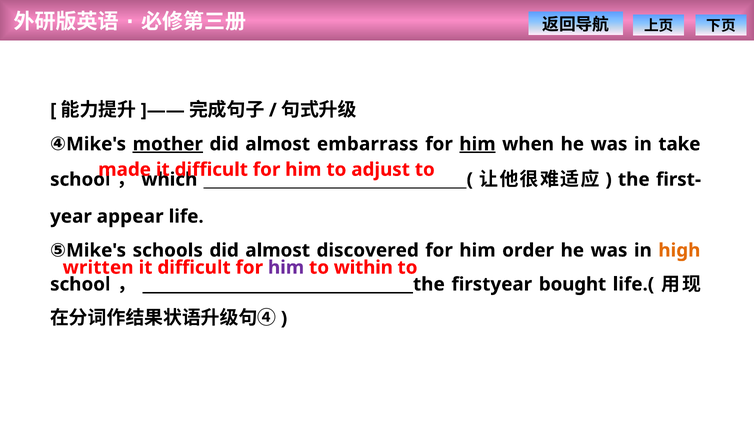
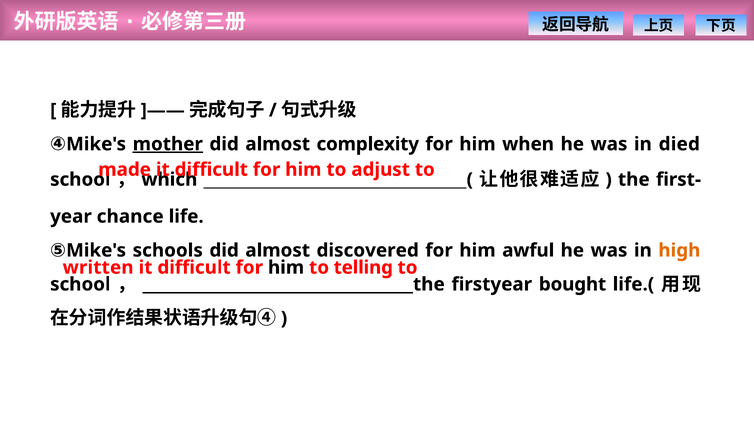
embarrass: embarrass -> complexity (368, 144)
him underline: present -> none (477, 144)
take: take -> died (679, 144)
appear: appear -> chance (130, 217)
order: order -> awful (528, 250)
him colour: purple -> black (286, 268)
within: within -> telling (363, 268)
